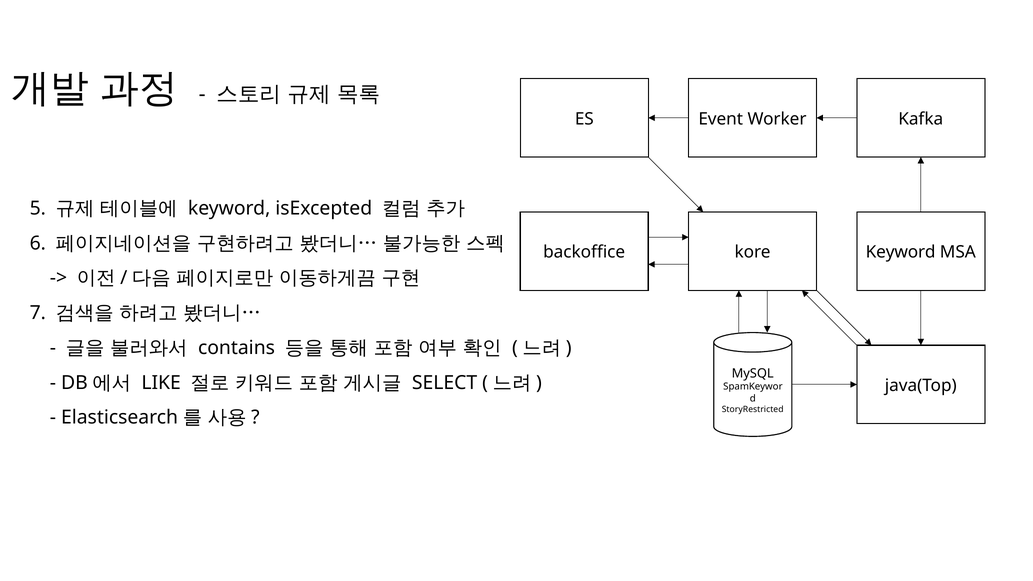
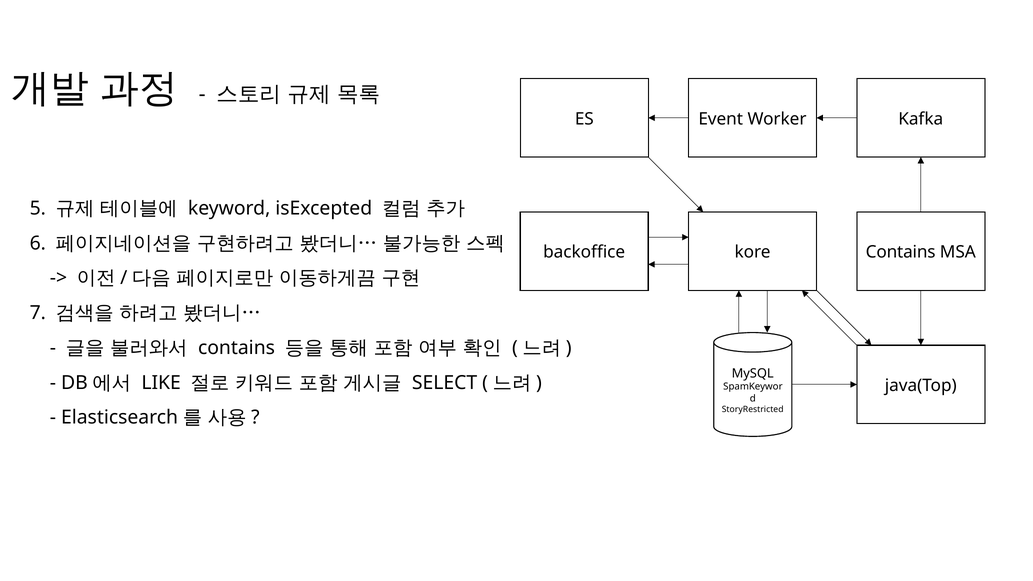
Keyword: Keyword -> Contains (901, 252)
